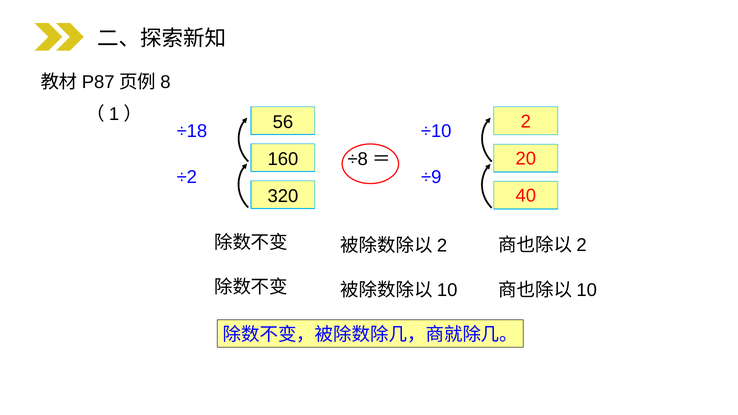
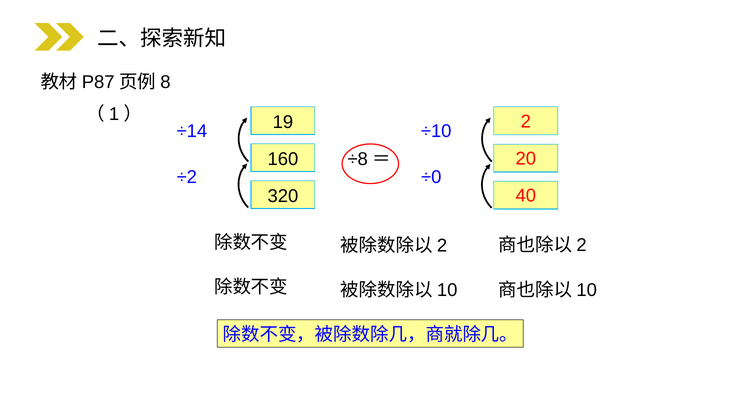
56: 56 -> 19 (283, 122)
÷18: ÷18 -> ÷14 (192, 131)
÷9: ÷9 -> ÷0 (431, 177)
